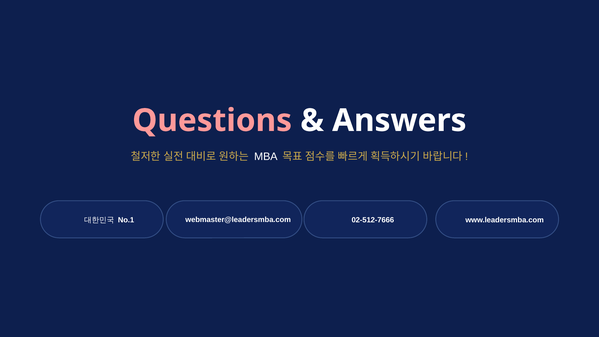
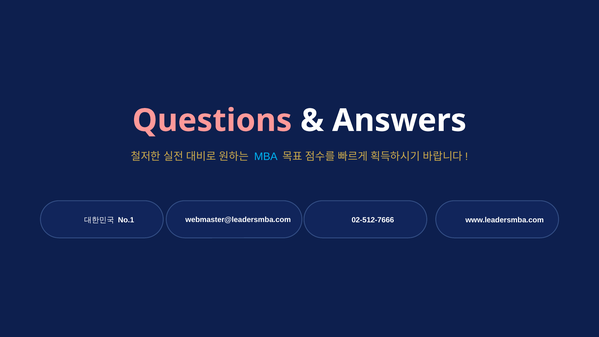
MBA colour: white -> light blue (266, 156)
